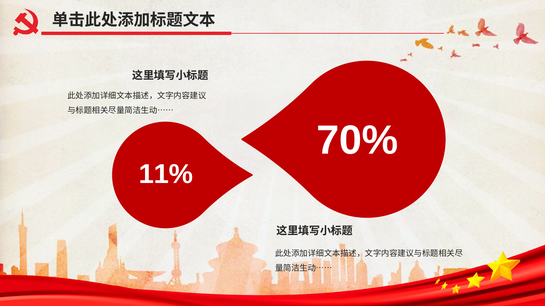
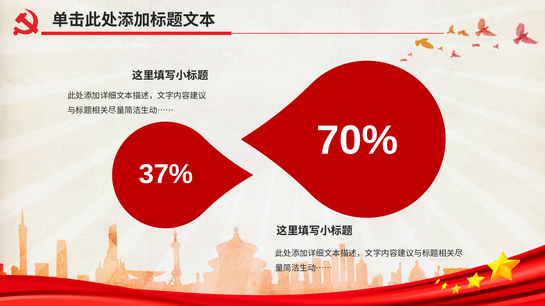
11%: 11% -> 37% (166, 175)
